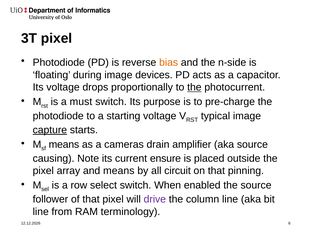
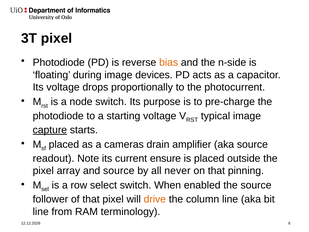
the underline: present -> none (194, 87)
must: must -> node (81, 102)
means: means -> placed (64, 144)
causing: causing -> readout (54, 158)
and means: means -> source (119, 171)
circuit: circuit -> never (177, 171)
drive colour: purple -> orange (155, 199)
